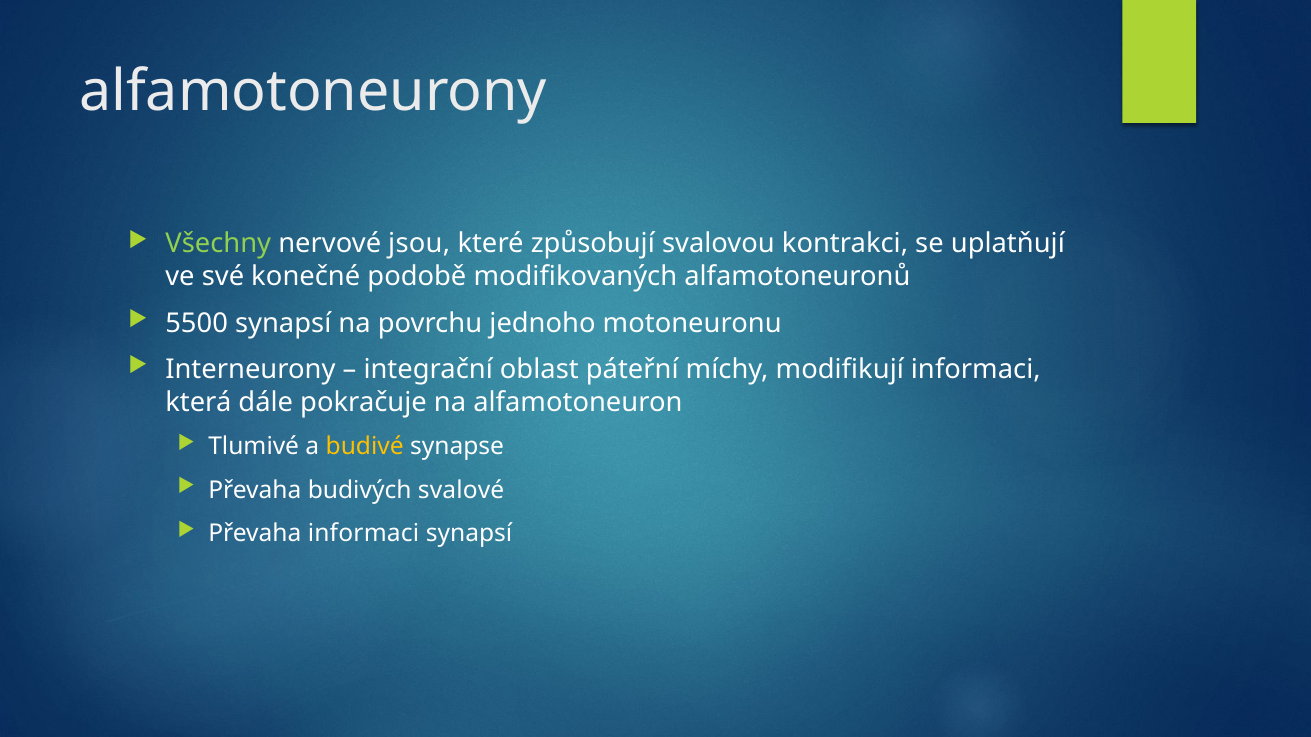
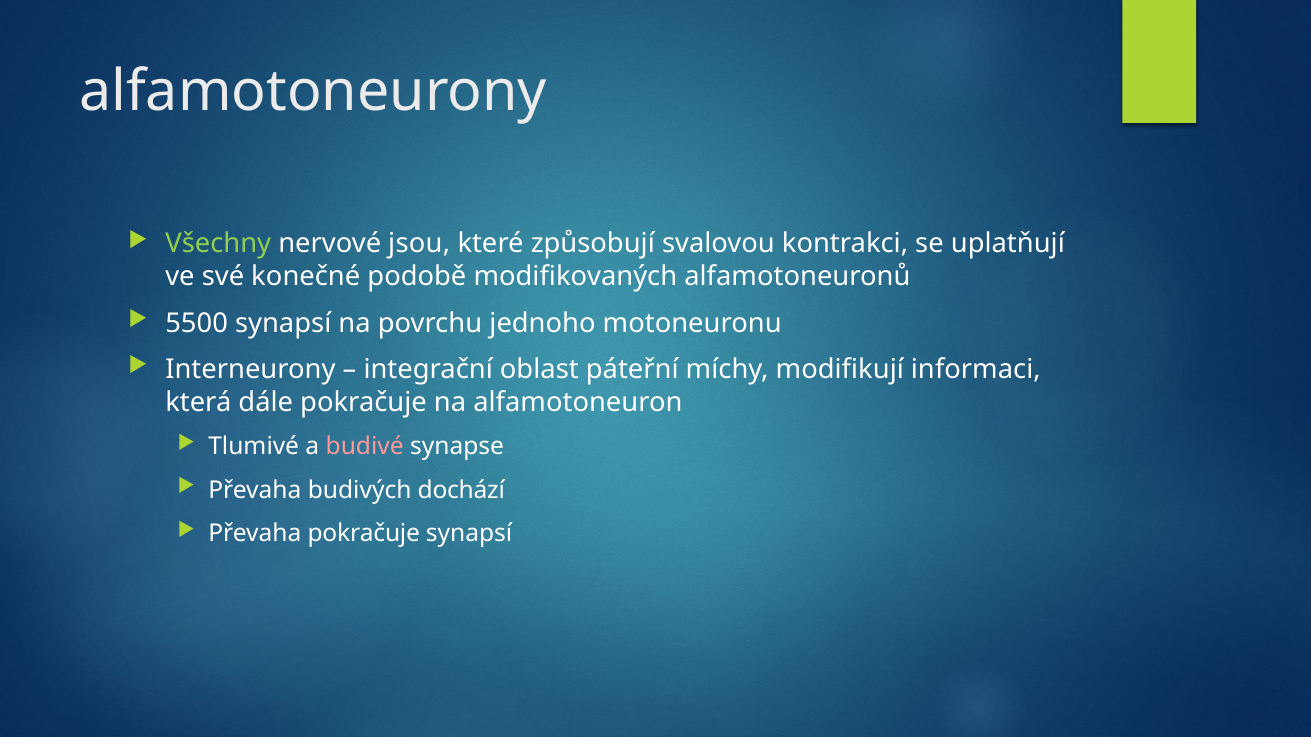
budivé colour: yellow -> pink (365, 447)
svalové: svalové -> dochází (461, 490)
Převaha informaci: informaci -> pokračuje (364, 533)
